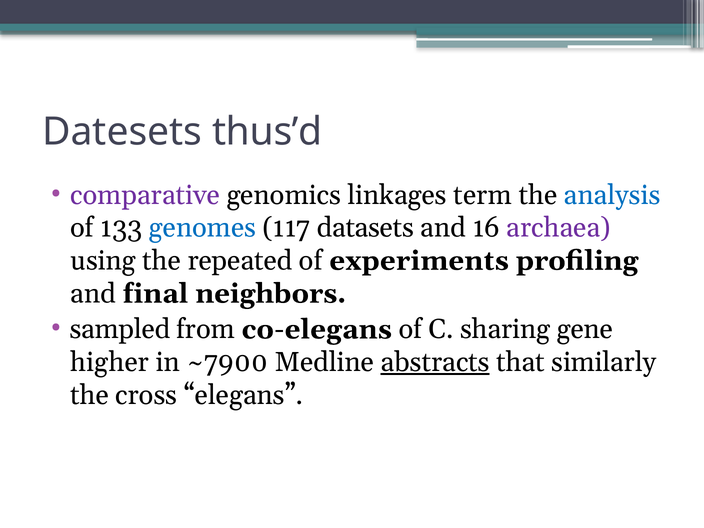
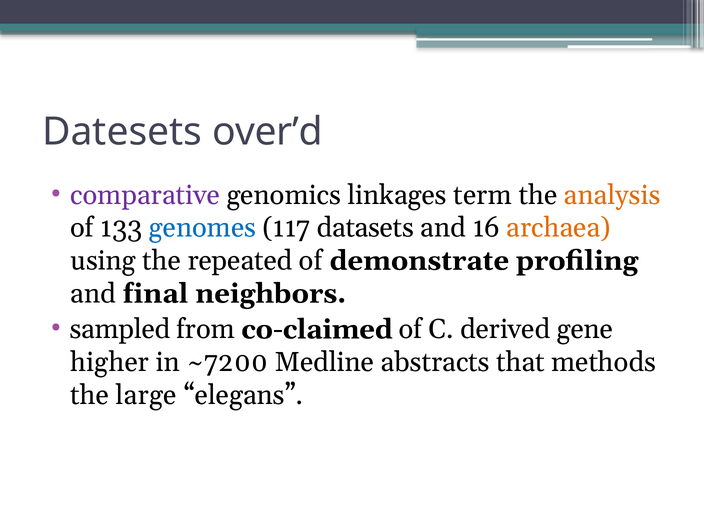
thus’d: thus’d -> over’d (267, 132)
analysis colour: blue -> orange (612, 195)
archaea colour: purple -> orange (558, 228)
experiments: experiments -> demonstrate (419, 261)
co-elegans: co-elegans -> co-claimed (317, 329)
sharing: sharing -> derived (505, 329)
~7900: ~7900 -> ~7200 (227, 362)
abstracts underline: present -> none (435, 362)
similarly: similarly -> methods (604, 362)
cross: cross -> large (146, 395)
